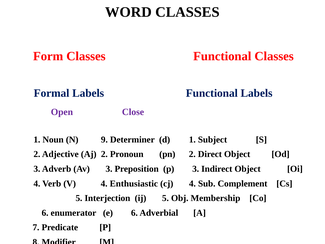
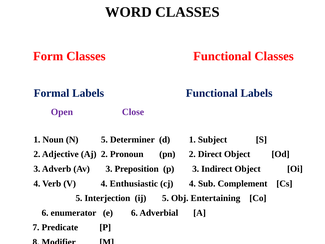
N 9: 9 -> 5 (104, 139)
Membership: Membership -> Entertaining (215, 198)
